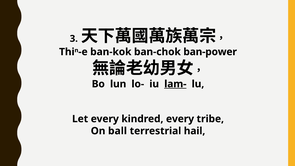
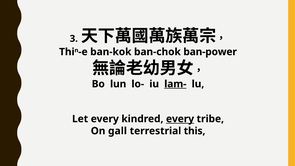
every underline: none -> present (180, 119)
ball: ball -> gall (117, 131)
hail: hail -> this (195, 131)
